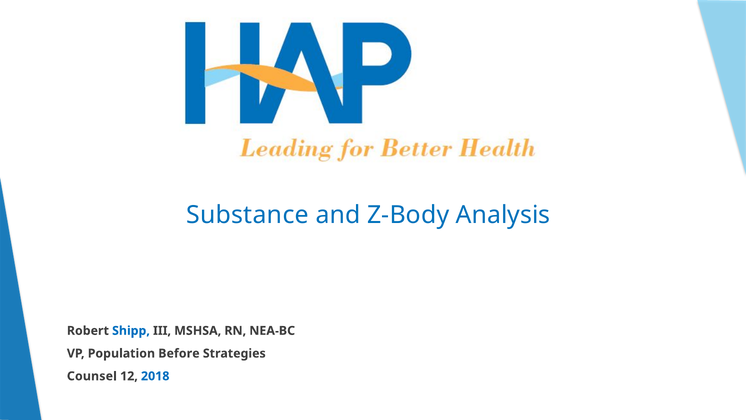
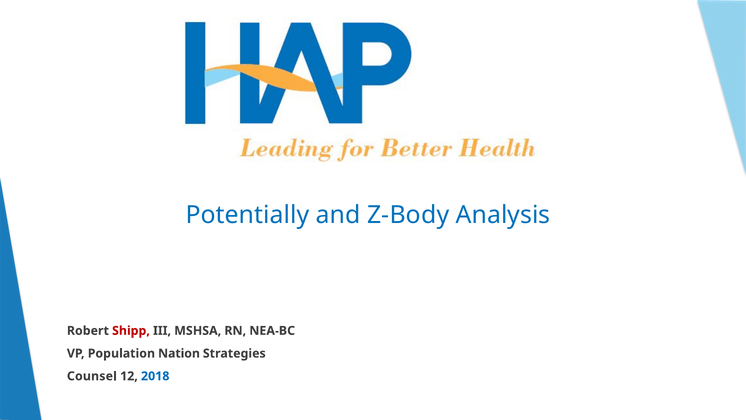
Substance: Substance -> Potentially (248, 215)
Shipp colour: blue -> red (131, 330)
Before: Before -> Nation (179, 353)
